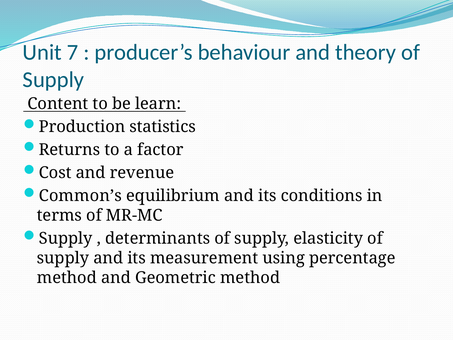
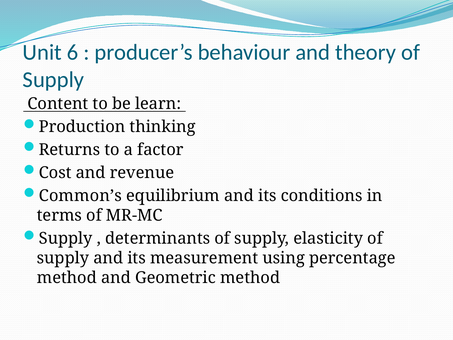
7: 7 -> 6 (73, 52)
statistics: statistics -> thinking (163, 127)
